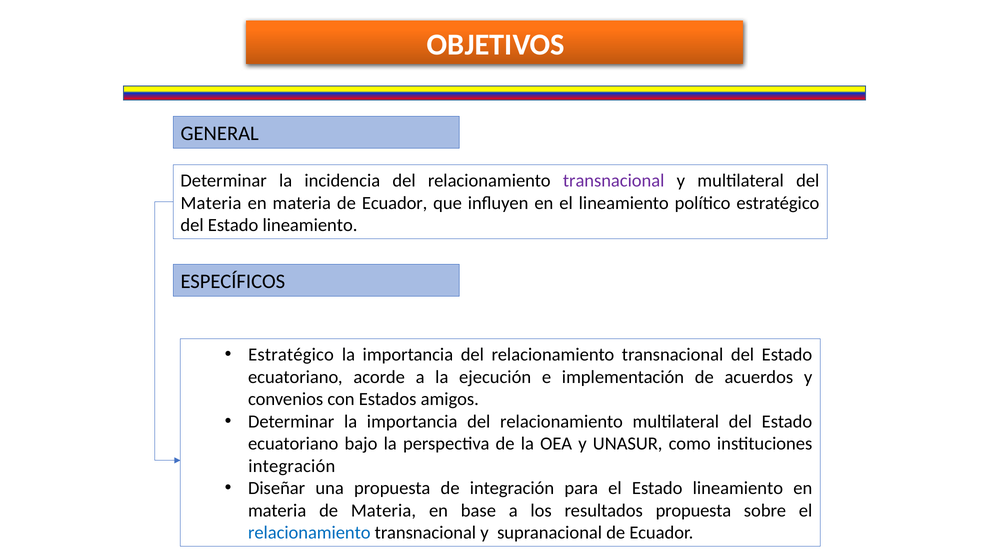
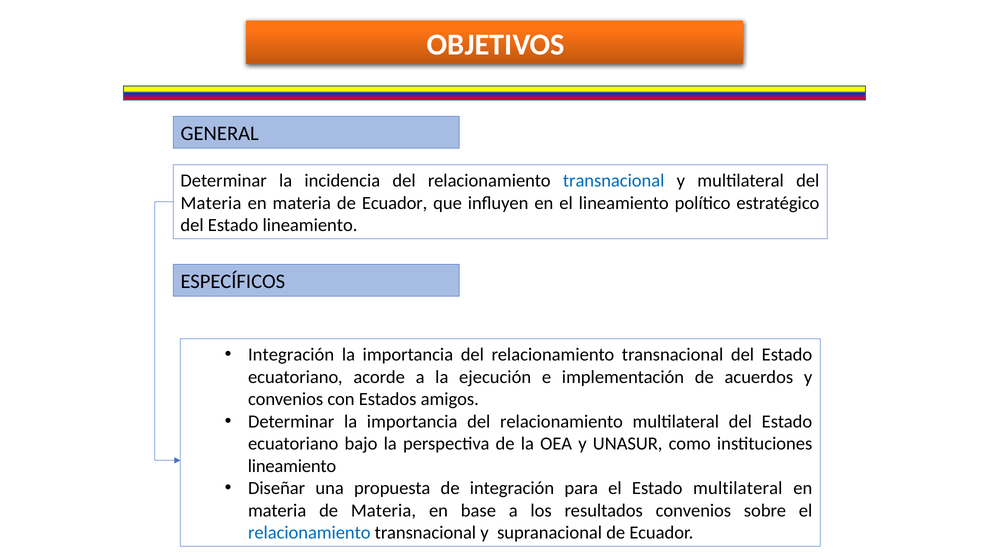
transnacional colour: purple -> blue (614, 181)
Estratégico: Estratégico -> Integración (291, 355)
integración: integración -> lineamiento (292, 466)
el Estado lineamiento: lineamiento -> multilateral (738, 488)
resultados propuesta: propuesta -> convenios (693, 511)
